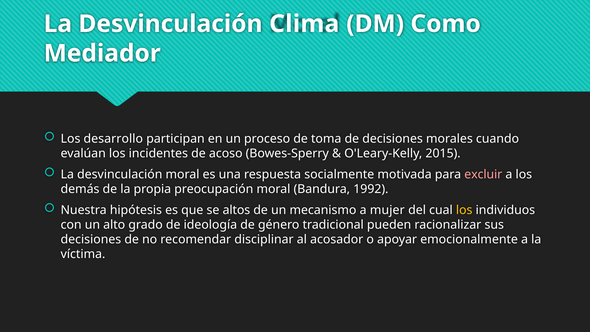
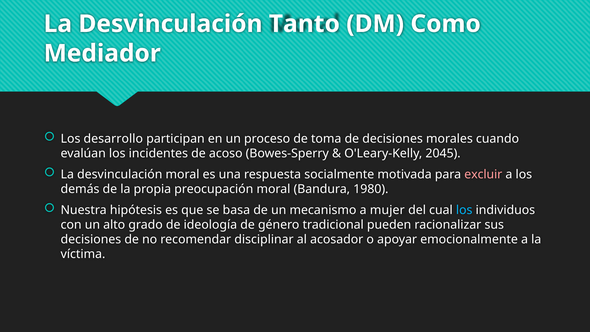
Clima: Clima -> Tanto (304, 24)
2015: 2015 -> 2045 (443, 153)
1992: 1992 -> 1980 (371, 189)
altos: altos -> basa (236, 210)
los colour: yellow -> light blue (464, 210)
